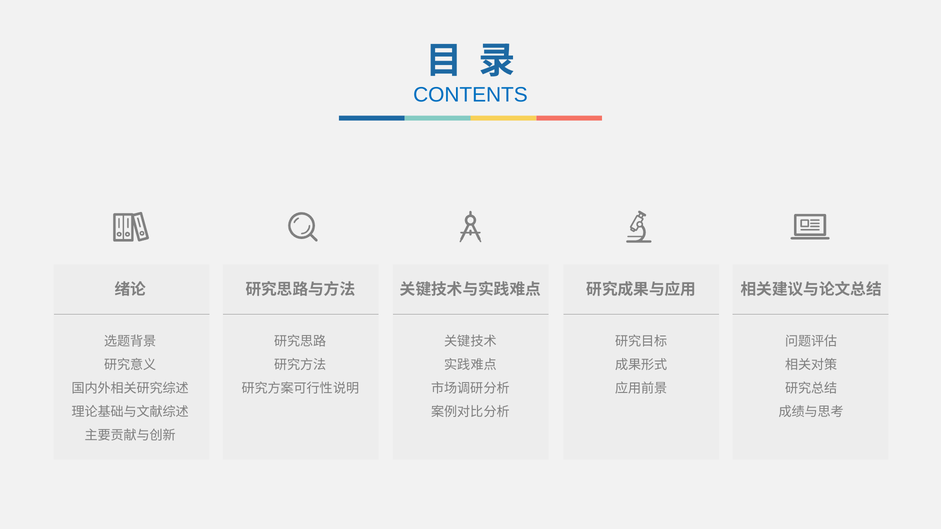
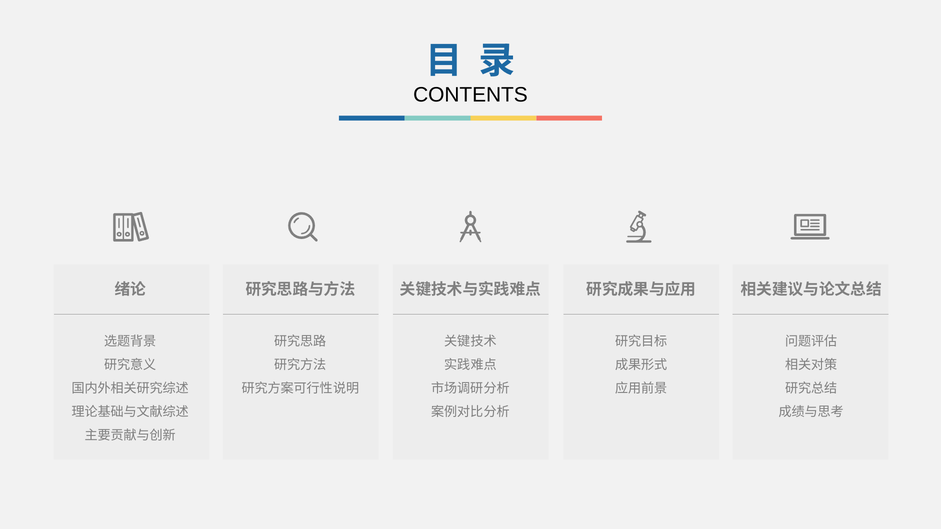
CONTENTS colour: blue -> black (470, 95)
